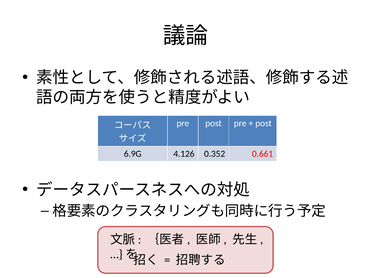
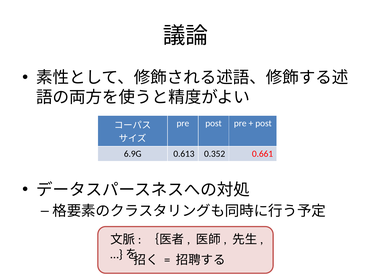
4.126: 4.126 -> 0.613 (184, 154)
